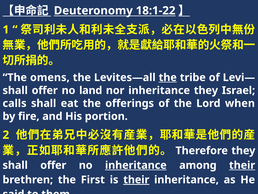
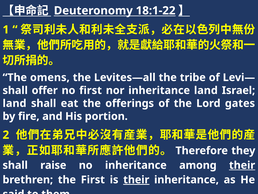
the underline: present -> none (168, 77)
no land: land -> first (91, 90)
inheritance they: they -> land (206, 90)
calls: calls -> land (15, 103)
when: when -> gates (240, 103)
offer: offer -> raise (53, 165)
inheritance underline: present -> none (136, 165)
